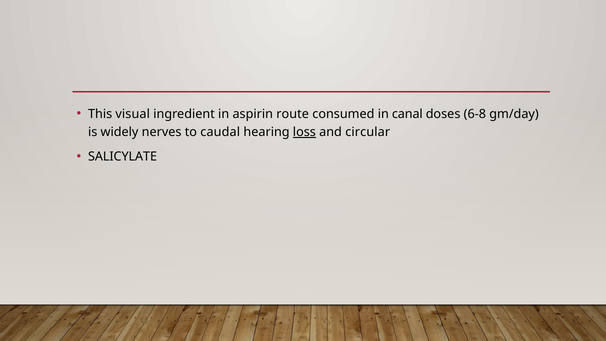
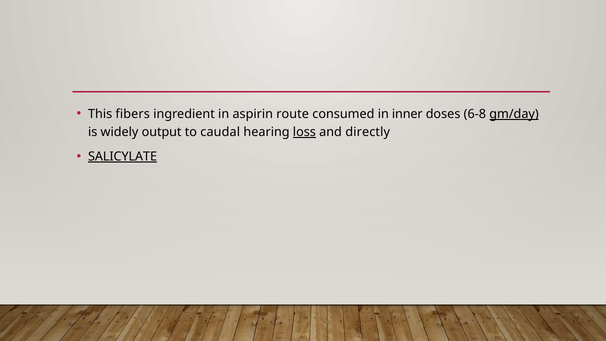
visual: visual -> fibers (133, 114)
canal: canal -> inner (407, 114)
gm/day underline: none -> present (514, 114)
nerves: nerves -> output (162, 132)
circular: circular -> directly (368, 132)
SALICYLATE underline: none -> present (123, 157)
